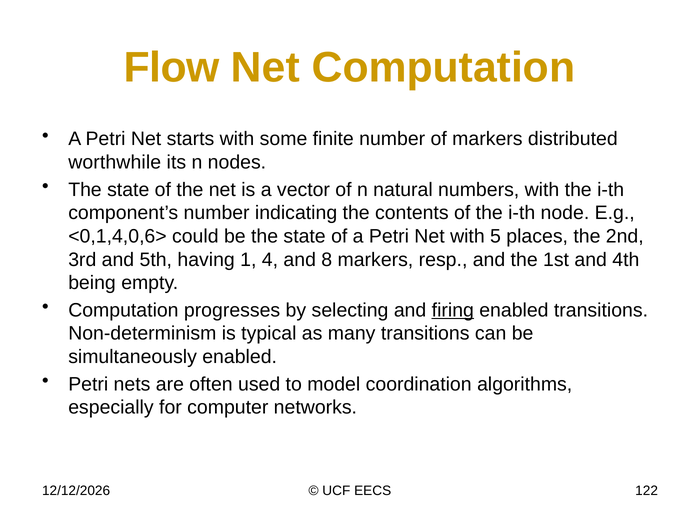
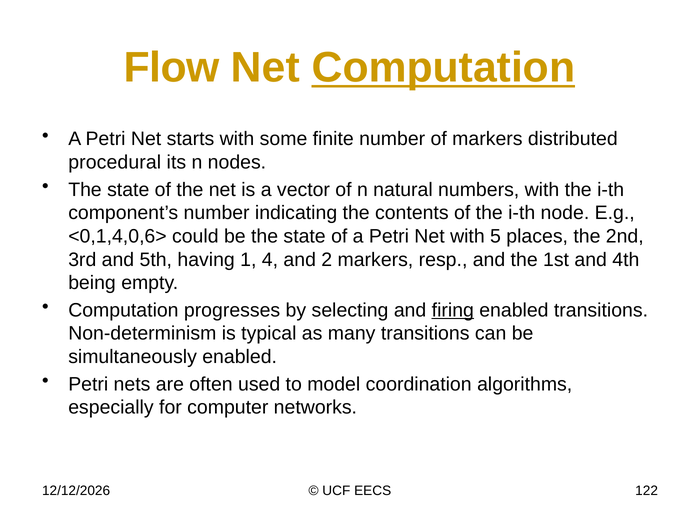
Computation underline: none -> present (443, 68)
worthwhile: worthwhile -> procedural (115, 162)
8: 8 -> 2 (327, 260)
